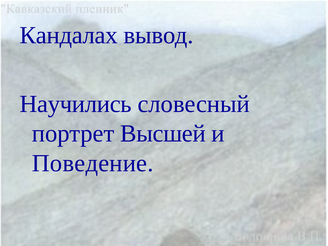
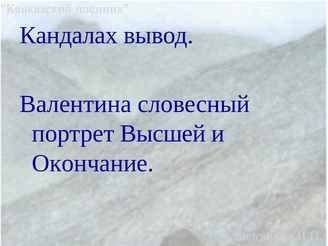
Научились: Научились -> Валентина (76, 104)
Поведение: Поведение -> Окончание (93, 163)
